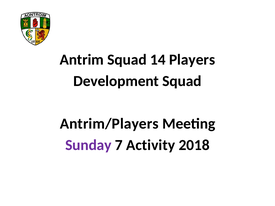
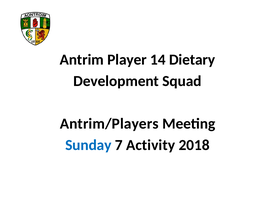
Antrim Squad: Squad -> Player (127, 60)
Players: Players -> Dietary (192, 60)
Sunday colour: purple -> blue (88, 145)
